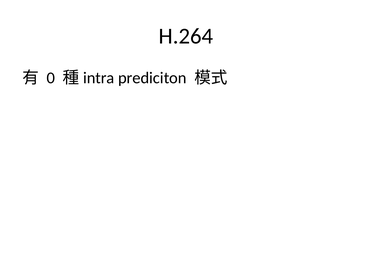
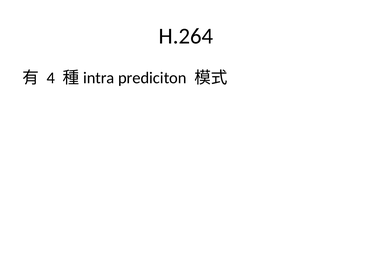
0: 0 -> 4 (51, 78)
